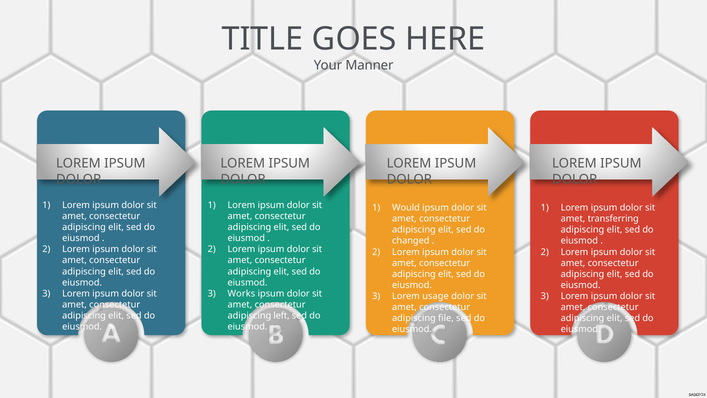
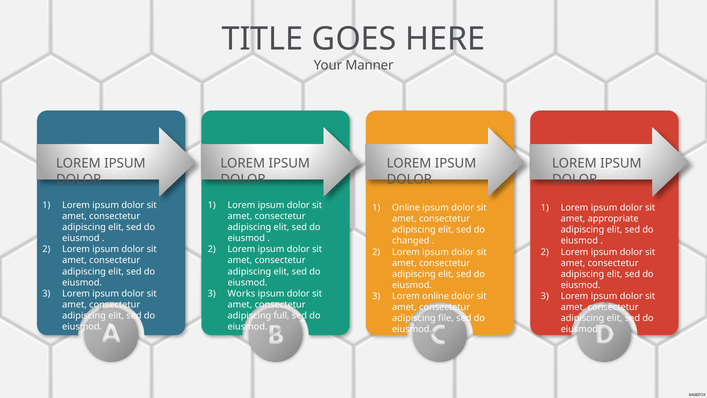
Would: Would -> Online (406, 208)
transferring: transferring -> appropriate (613, 219)
Lorem usage: usage -> online (436, 296)
left: left -> full (282, 315)
